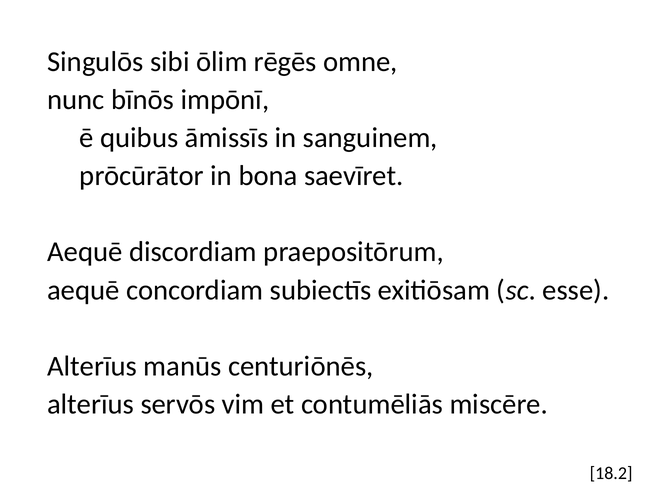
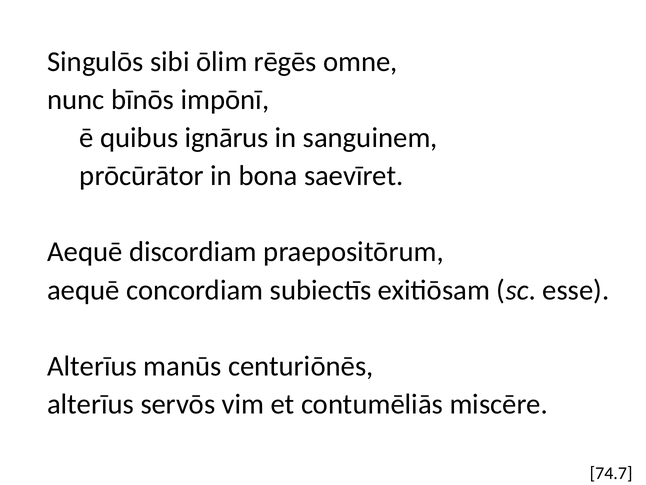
āmissīs: āmissīs -> ignārus (227, 138)
18.2: 18.2 -> 74.7 (611, 473)
